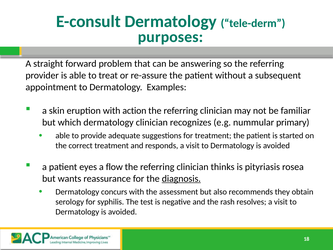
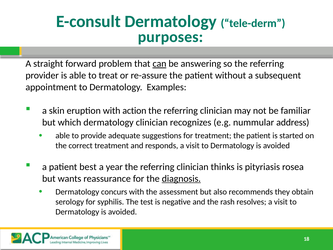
can underline: none -> present (159, 64)
primary: primary -> address (293, 122)
eyes: eyes -> best (88, 167)
flow: flow -> year (114, 167)
